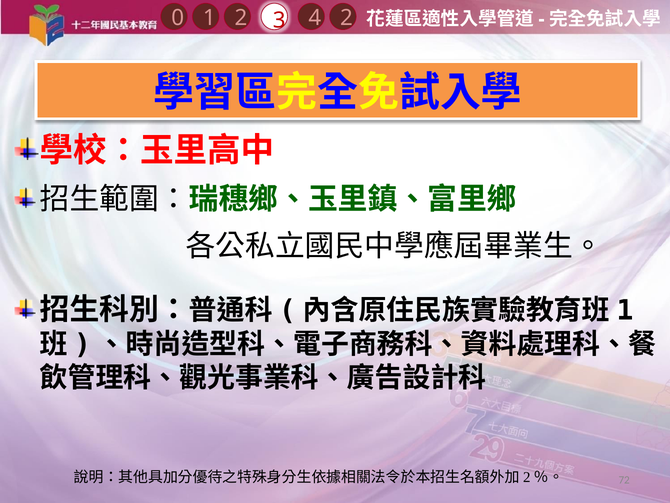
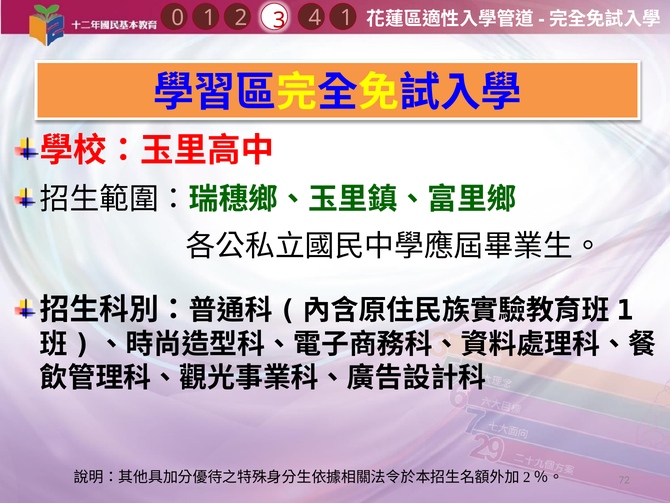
4 2: 2 -> 1 (347, 18)
